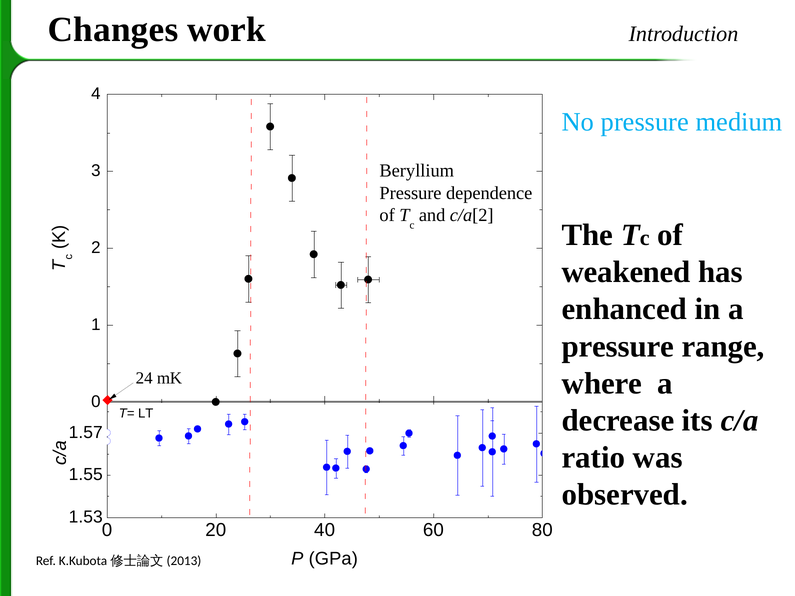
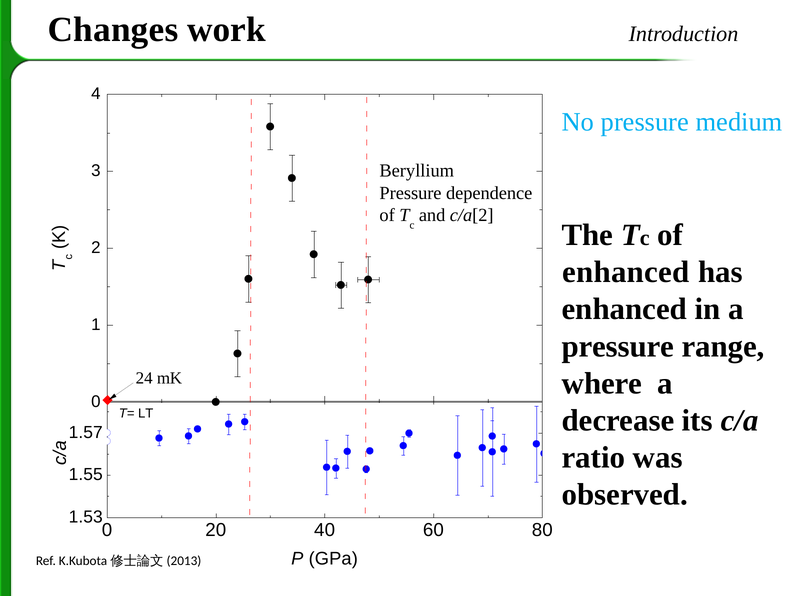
weakened: weakened -> enhanced (626, 272)
